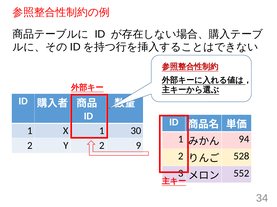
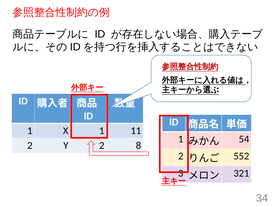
30: 30 -> 11 (136, 131)
94: 94 -> 54 (244, 140)
9: 9 -> 8 (138, 146)
528: 528 -> 552 (241, 157)
552: 552 -> 321 (241, 174)
